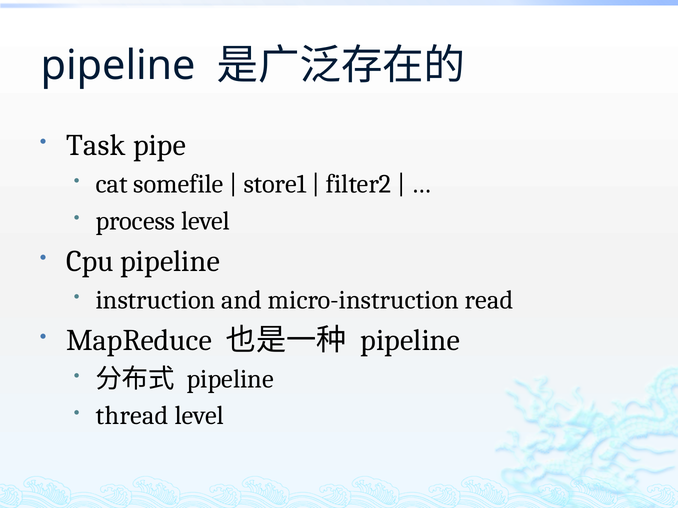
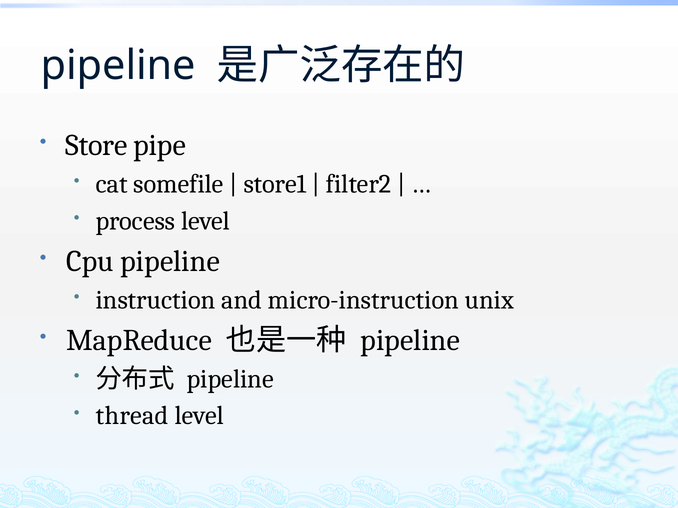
Task: Task -> Store (96, 145)
read: read -> unix (489, 300)
